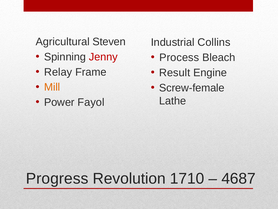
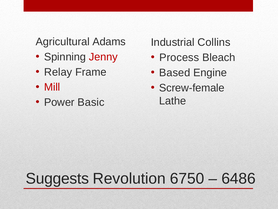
Steven: Steven -> Adams (109, 42)
Result: Result -> Based (175, 72)
Mill colour: orange -> red (52, 87)
Fayol: Fayol -> Basic (91, 102)
Progress: Progress -> Suggests (57, 178)
1710: 1710 -> 6750 (187, 178)
4687: 4687 -> 6486 (239, 178)
